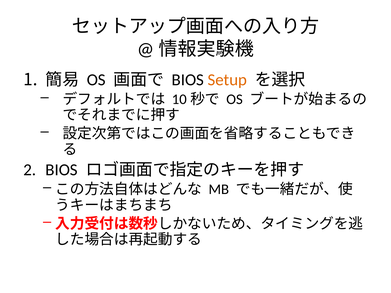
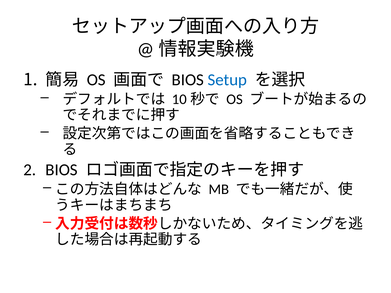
Setup colour: orange -> blue (227, 80)
